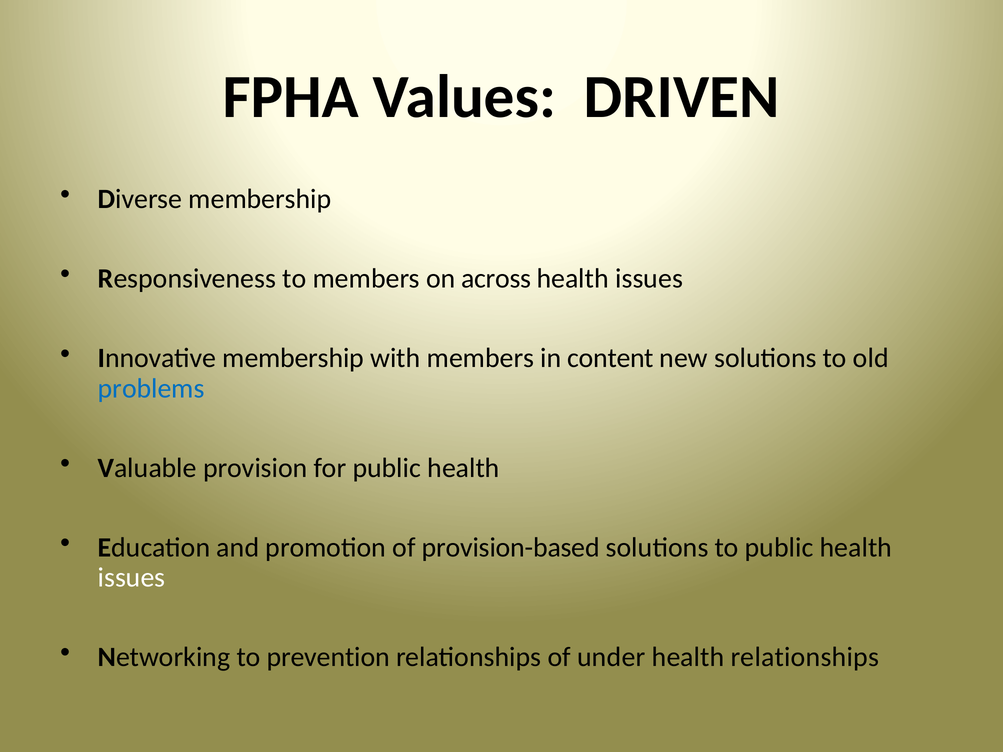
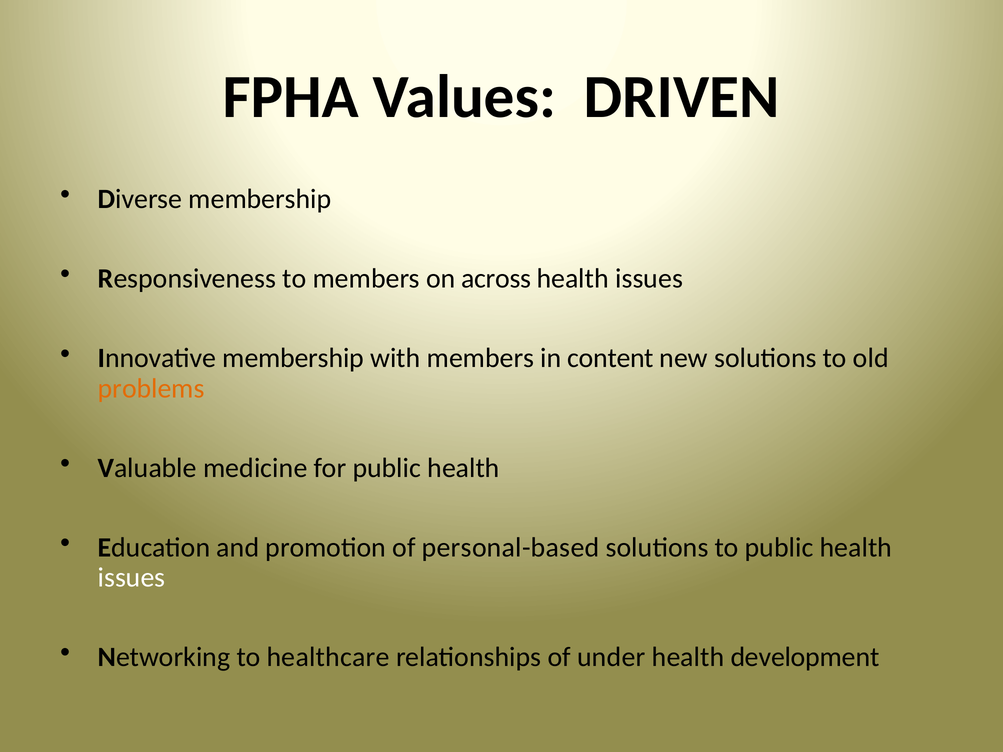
problems colour: blue -> orange (151, 388)
provision: provision -> medicine (255, 468)
provision-based: provision-based -> personal-based (511, 548)
prevention: prevention -> healthcare (328, 657)
health relationships: relationships -> development (805, 657)
